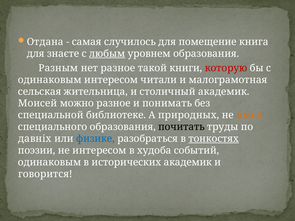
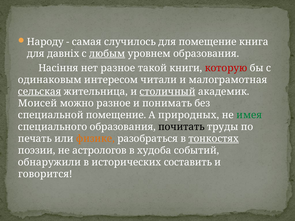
Отдана: Отдана -> Народу (45, 42)
знаєте: знаєте -> давніх (63, 54)
Разным: Разным -> Насіння (58, 68)
сельская underline: none -> present (40, 92)
столичный underline: none -> present (168, 92)
специальной библиотеке: библиотеке -> помещение (116, 115)
имея colour: orange -> green (249, 115)
давніх: давніх -> печать (35, 139)
физике colour: blue -> orange (95, 139)
не интересом: интересом -> астрологов (99, 151)
одинаковым: одинаковым -> обнаружили (50, 162)
исторических академик: академик -> составить (188, 162)
